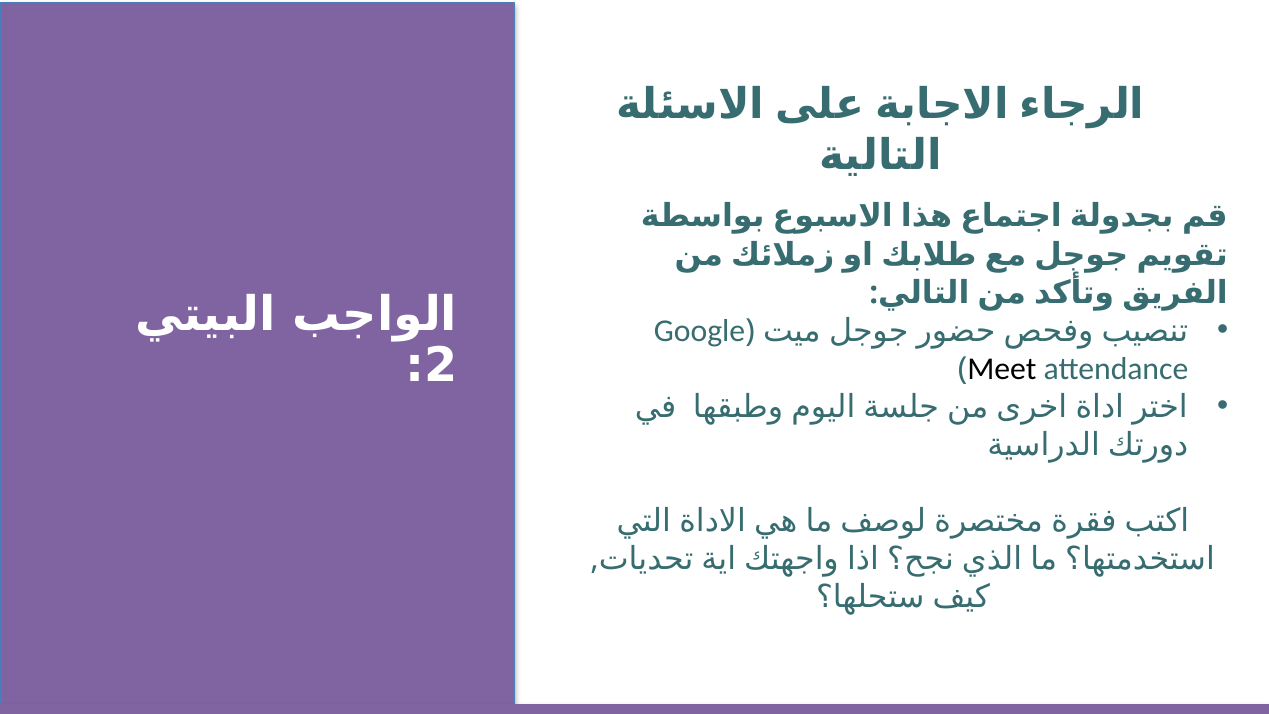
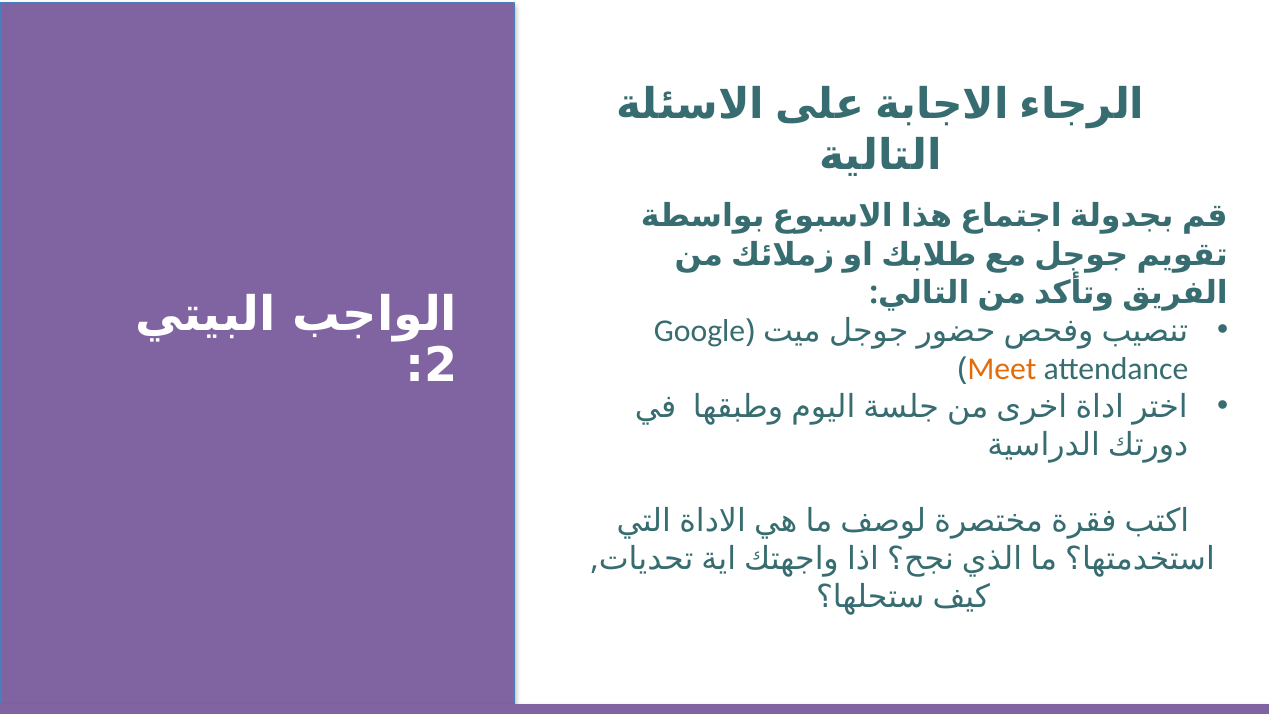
Meet colour: black -> orange (1002, 369)
